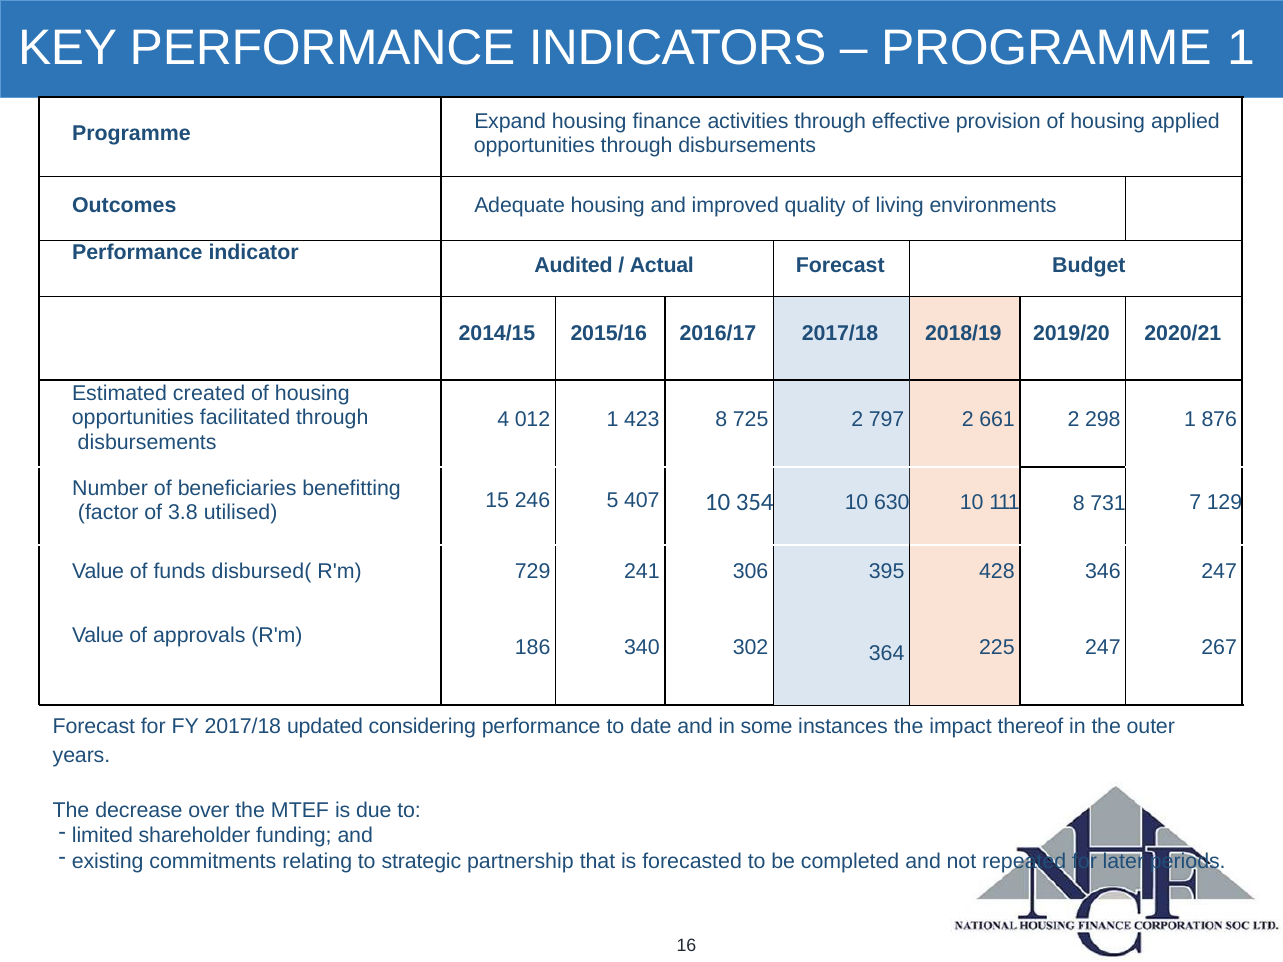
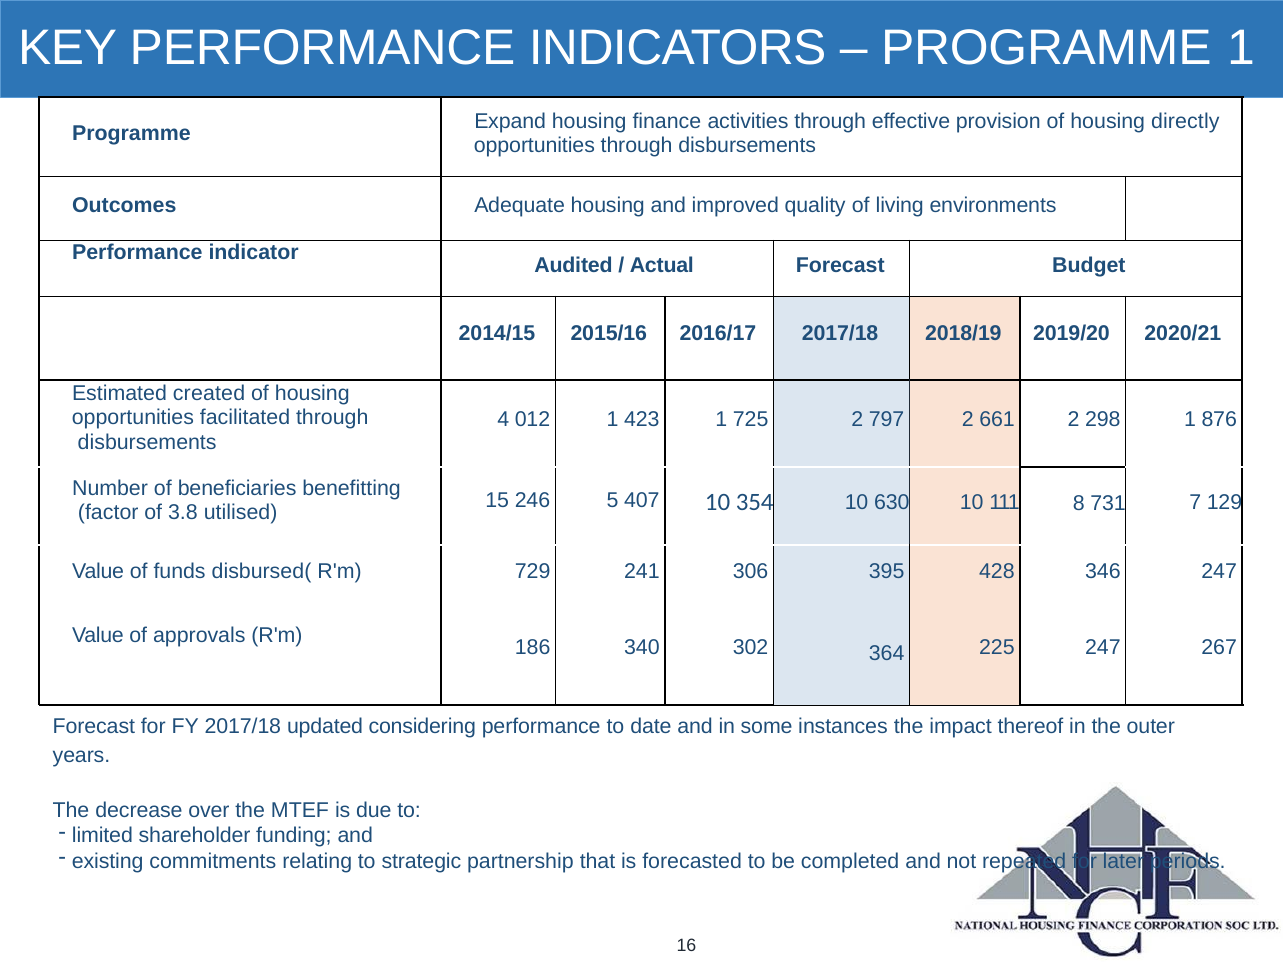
applied: applied -> directly (1185, 121)
423 8: 8 -> 1 (721, 419)
